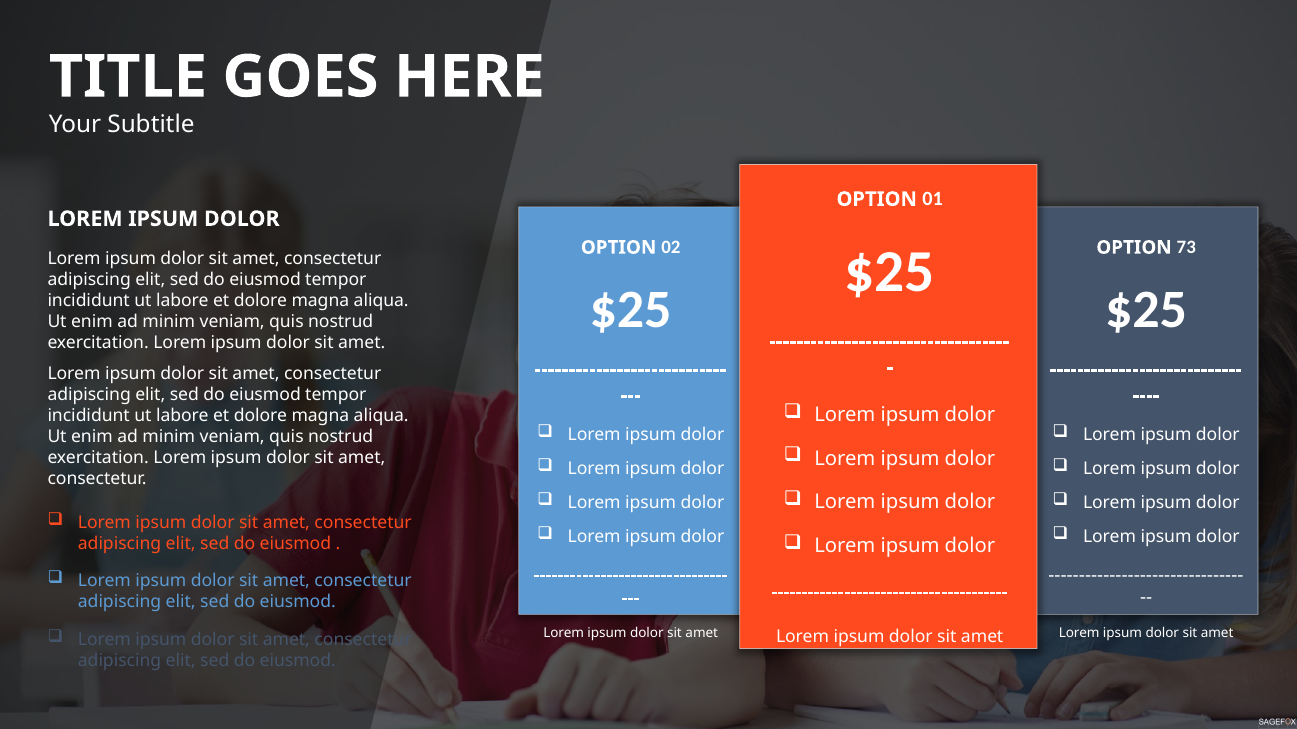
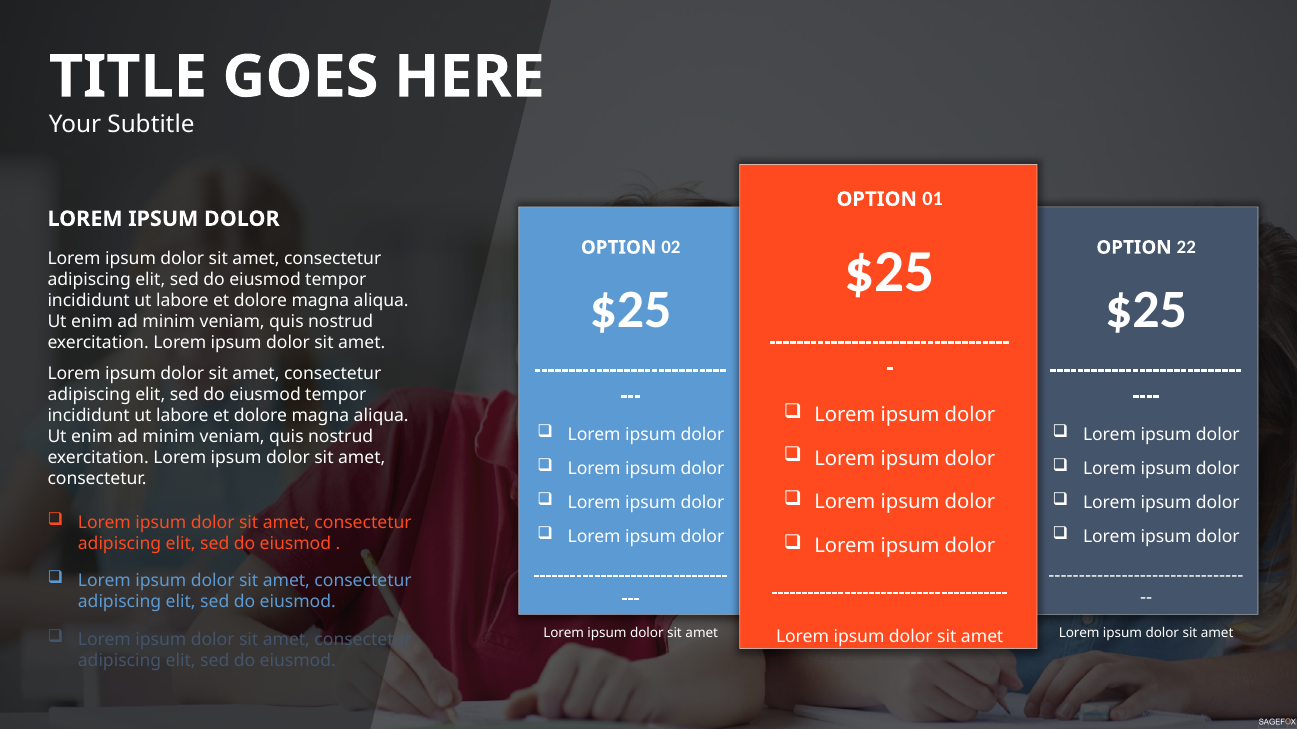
73: 73 -> 22 (1186, 248)
